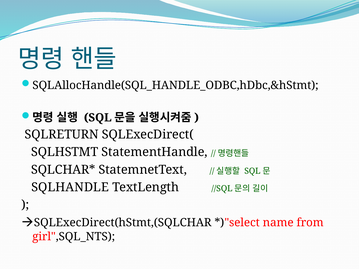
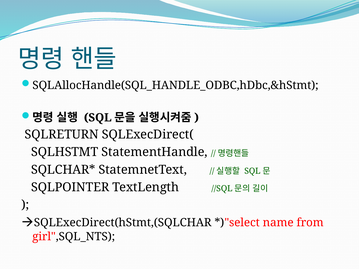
SQLHANDLE: SQLHANDLE -> SQLPOINTER (70, 187)
